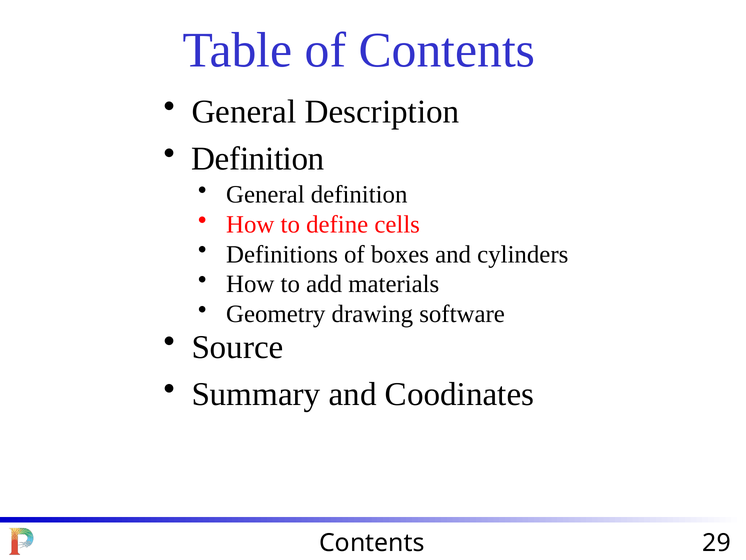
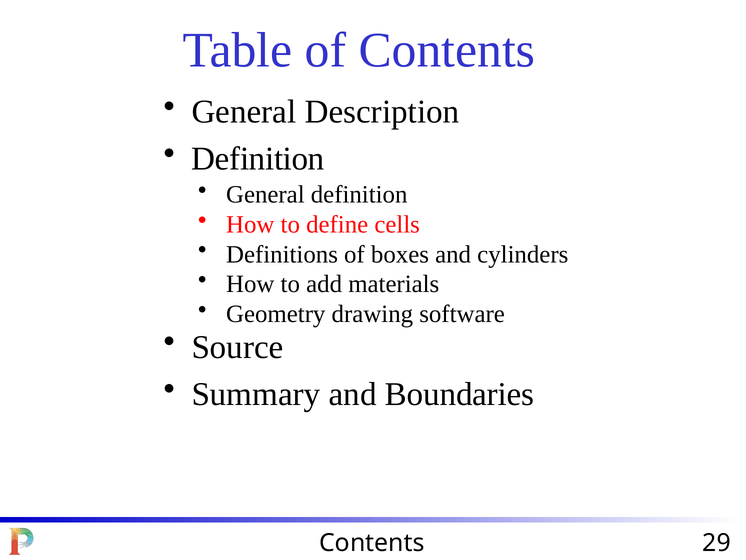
Coodinates: Coodinates -> Boundaries (460, 394)
